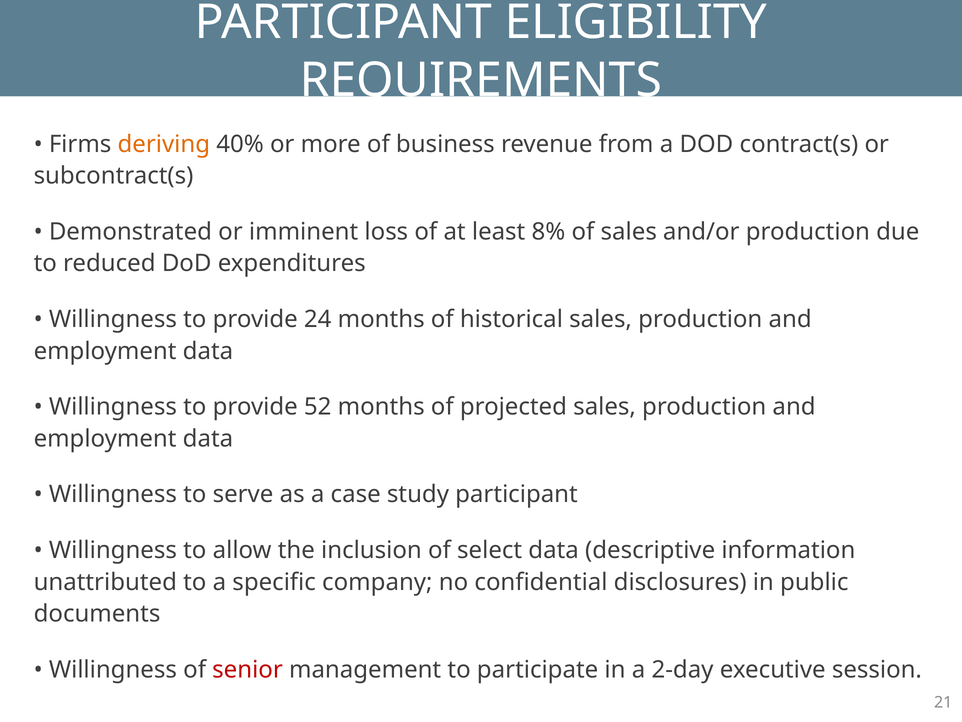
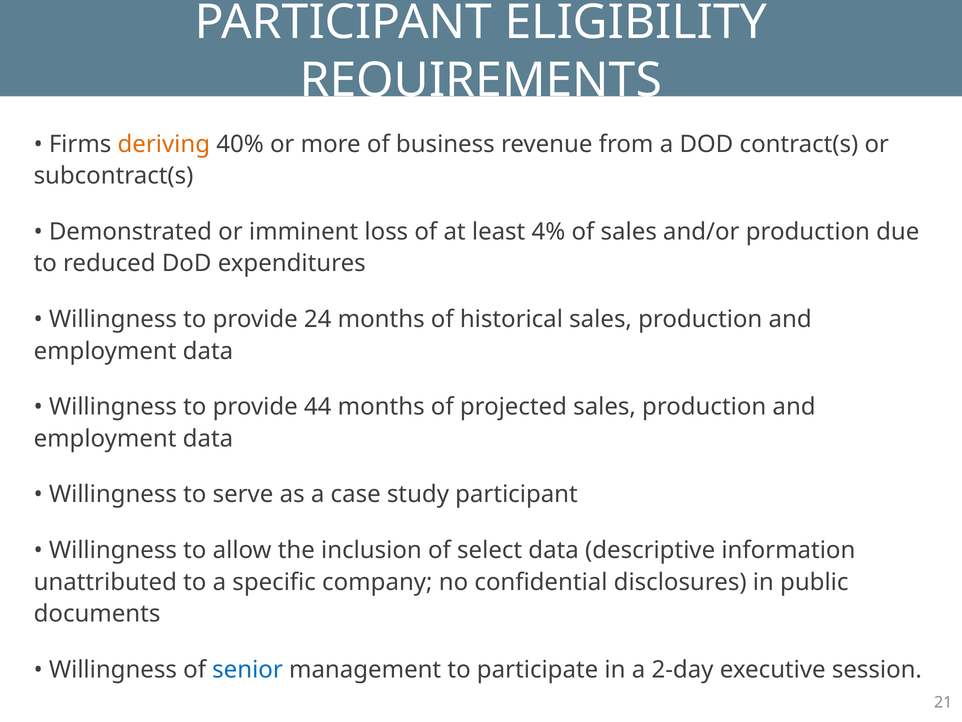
8%: 8% -> 4% (548, 232)
52: 52 -> 44 (318, 407)
senior colour: red -> blue (248, 669)
